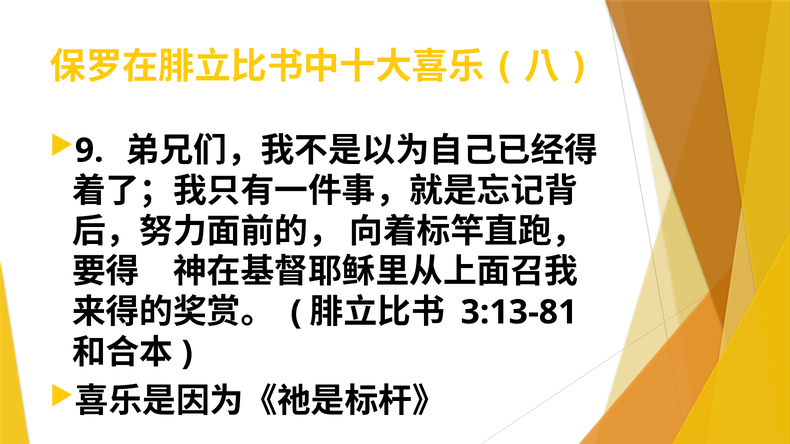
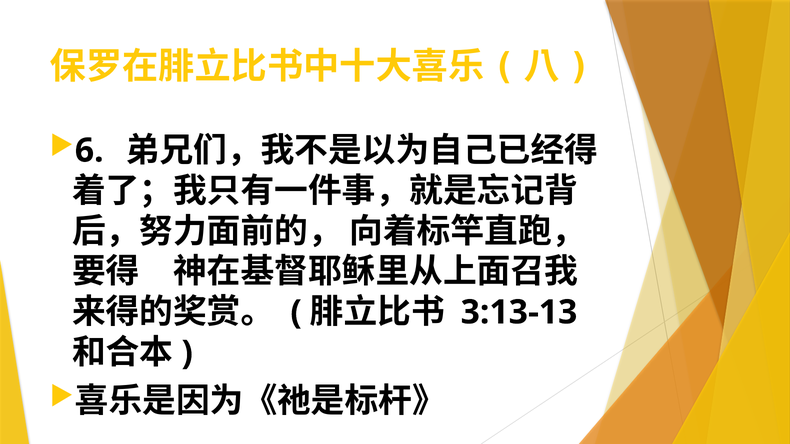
9: 9 -> 6 (89, 151)
3:13-81: 3:13-81 -> 3:13-13 (519, 313)
